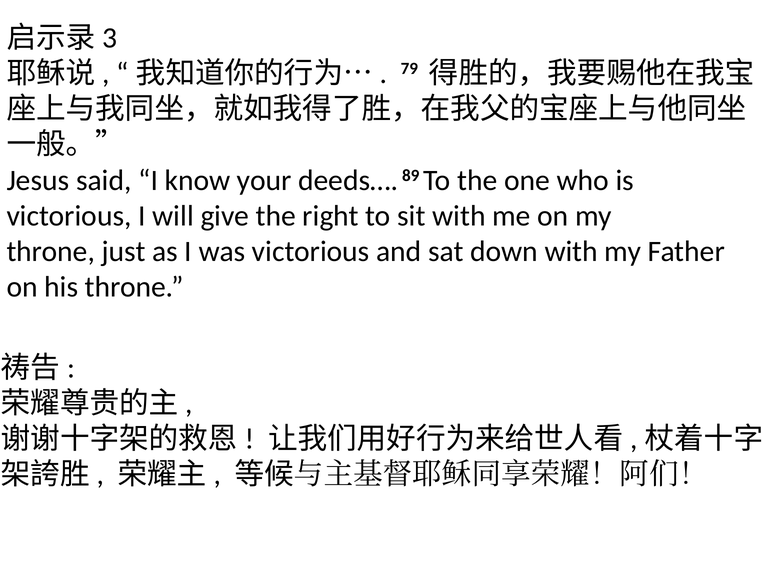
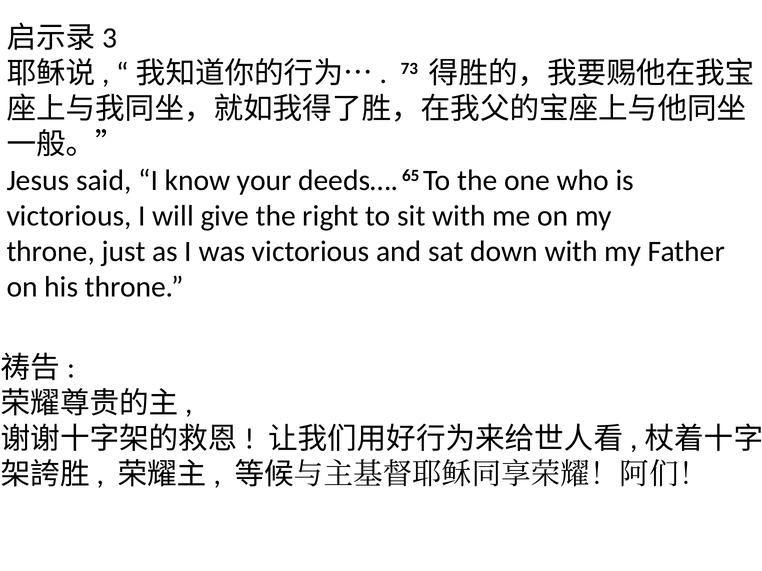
79: 79 -> 73 (409, 69)
89: 89 -> 65 (411, 176)
